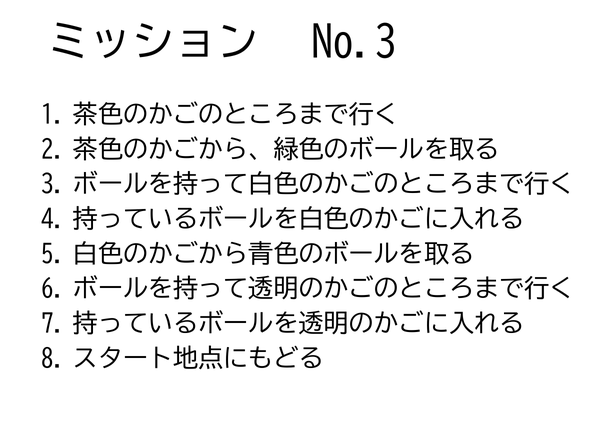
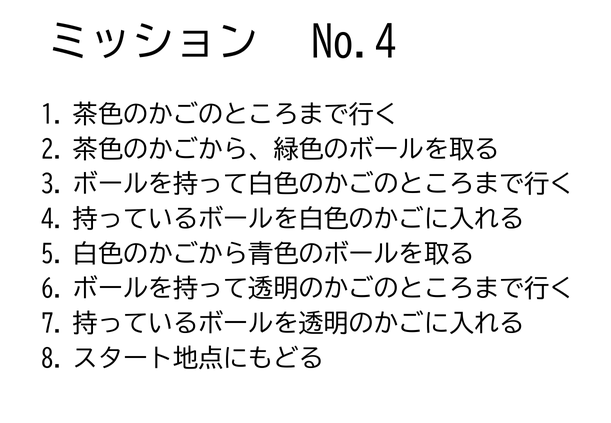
No.3: No.3 -> No.4 (354, 43)
